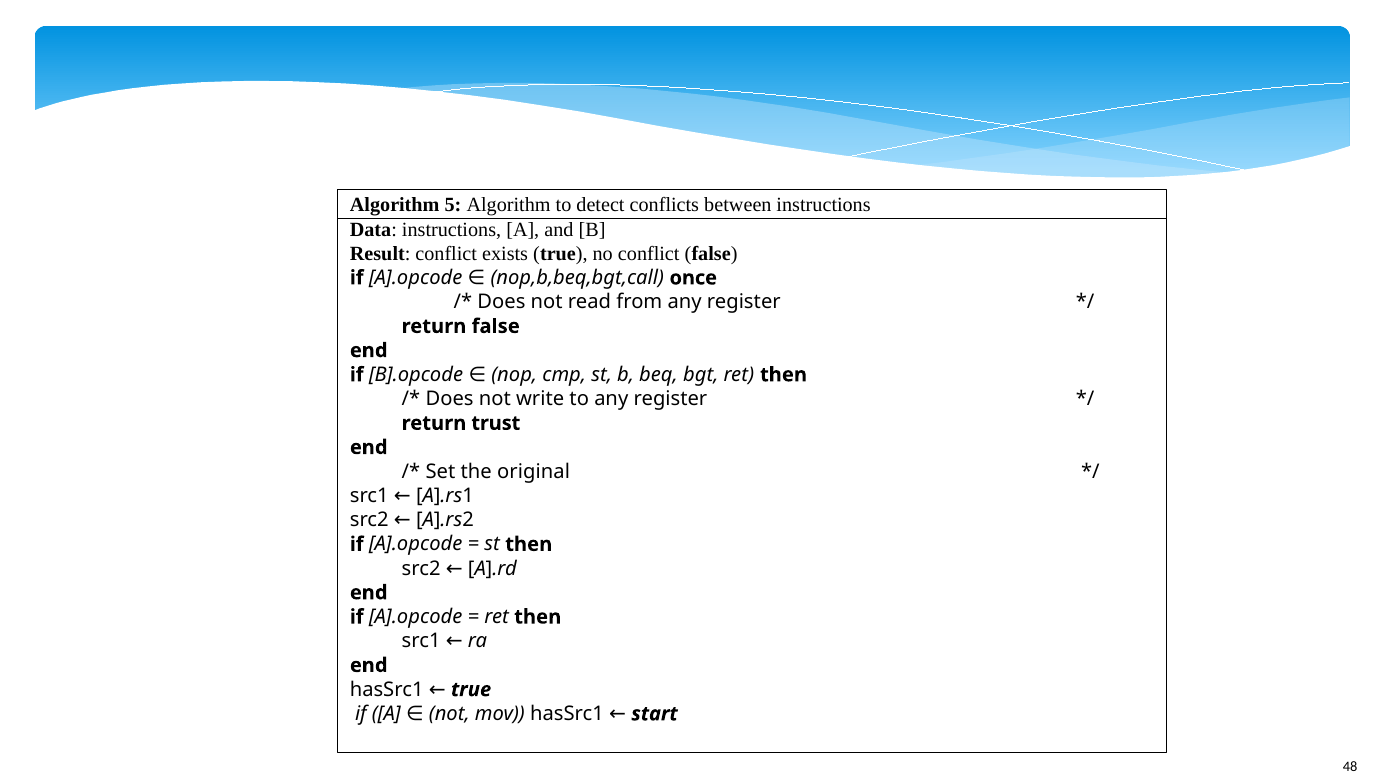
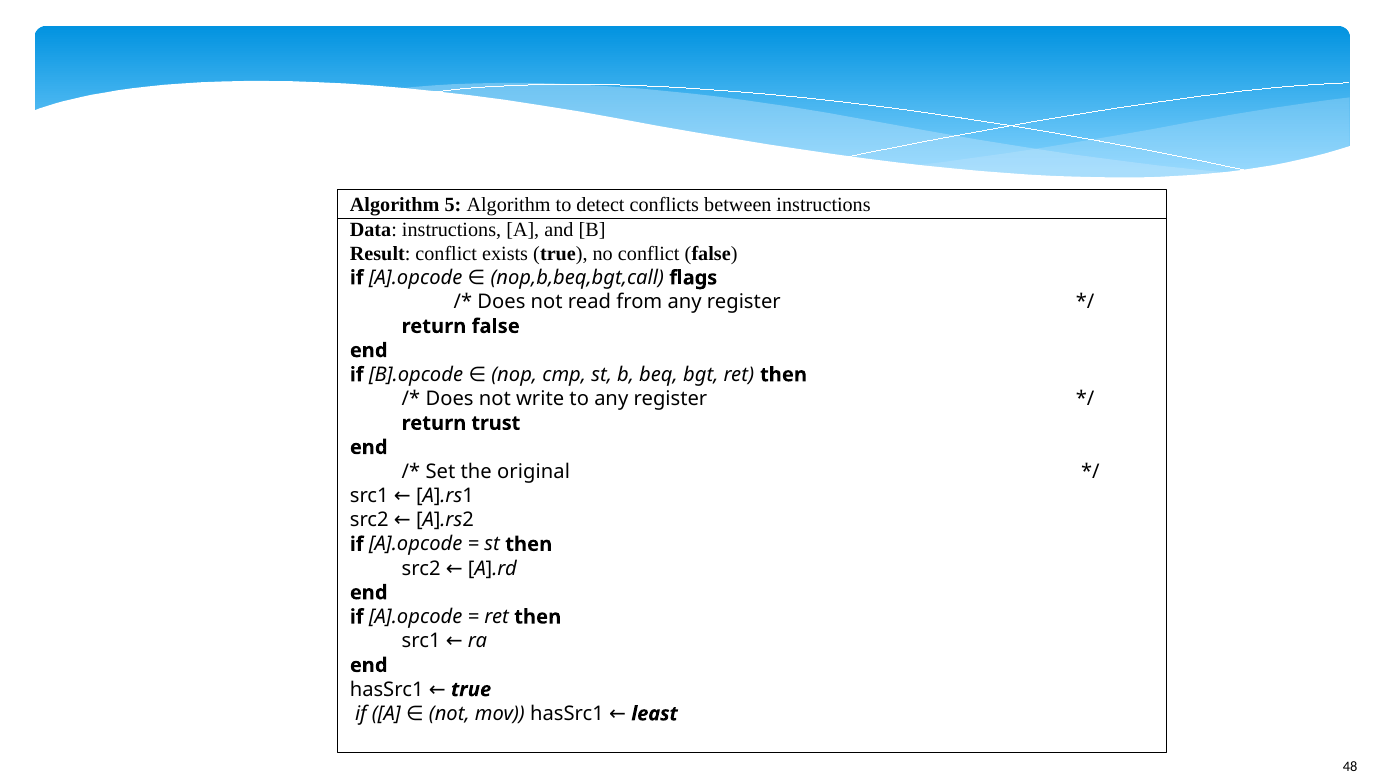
once: once -> flags (693, 278)
start: start -> least (655, 714)
